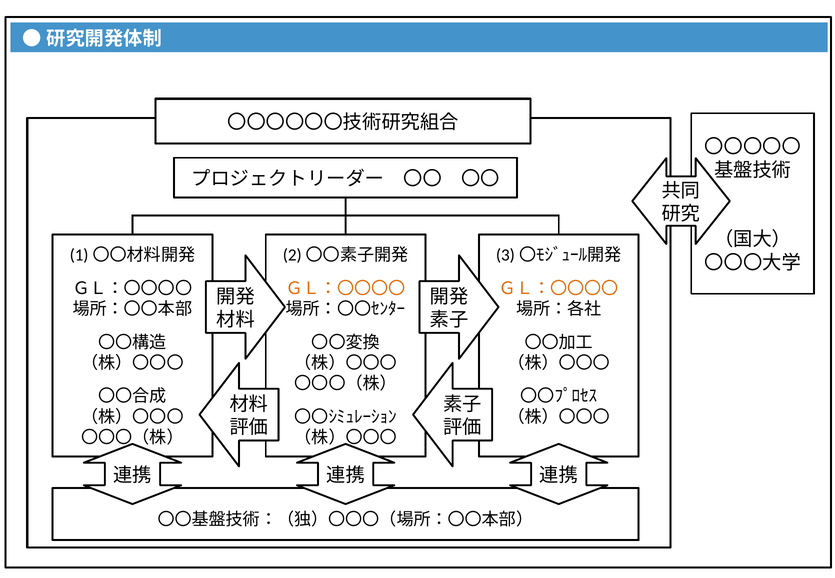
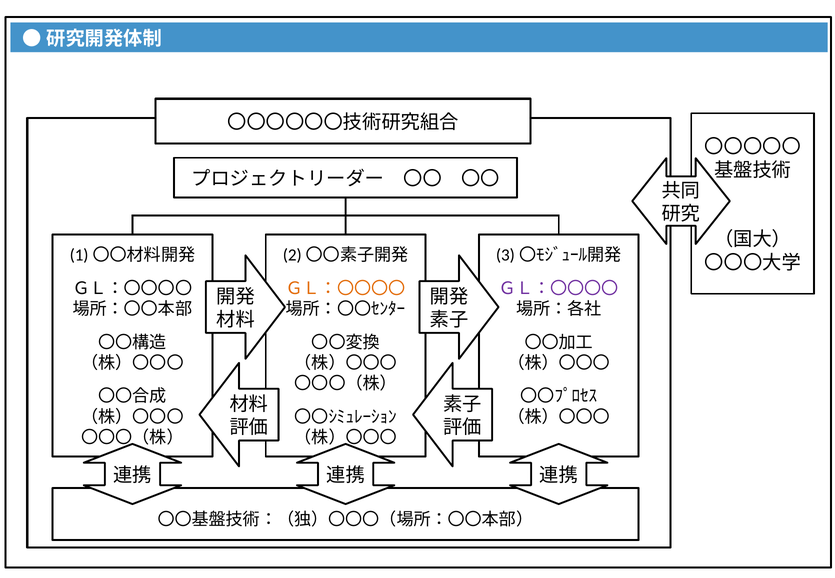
ＧＬ：〇〇〇〇 colour: orange -> purple (559, 289)
